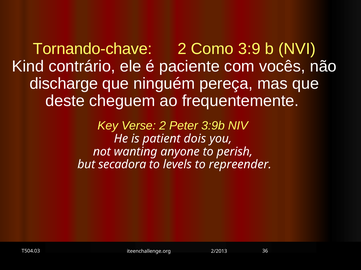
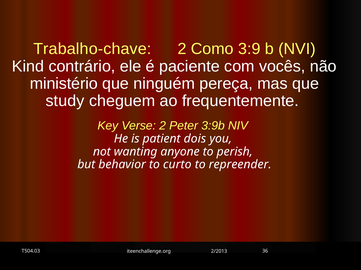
Tornando-chave: Tornando-chave -> Trabalho-chave (92, 49)
discharge: discharge -> ministério (64, 84)
deste: deste -> study (65, 101)
secadora: secadora -> behavior (122, 165)
levels: levels -> curto (177, 165)
